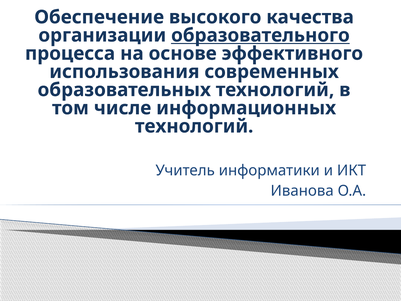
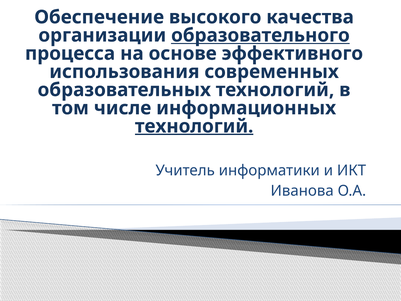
технологий underline: none -> present (194, 126)
